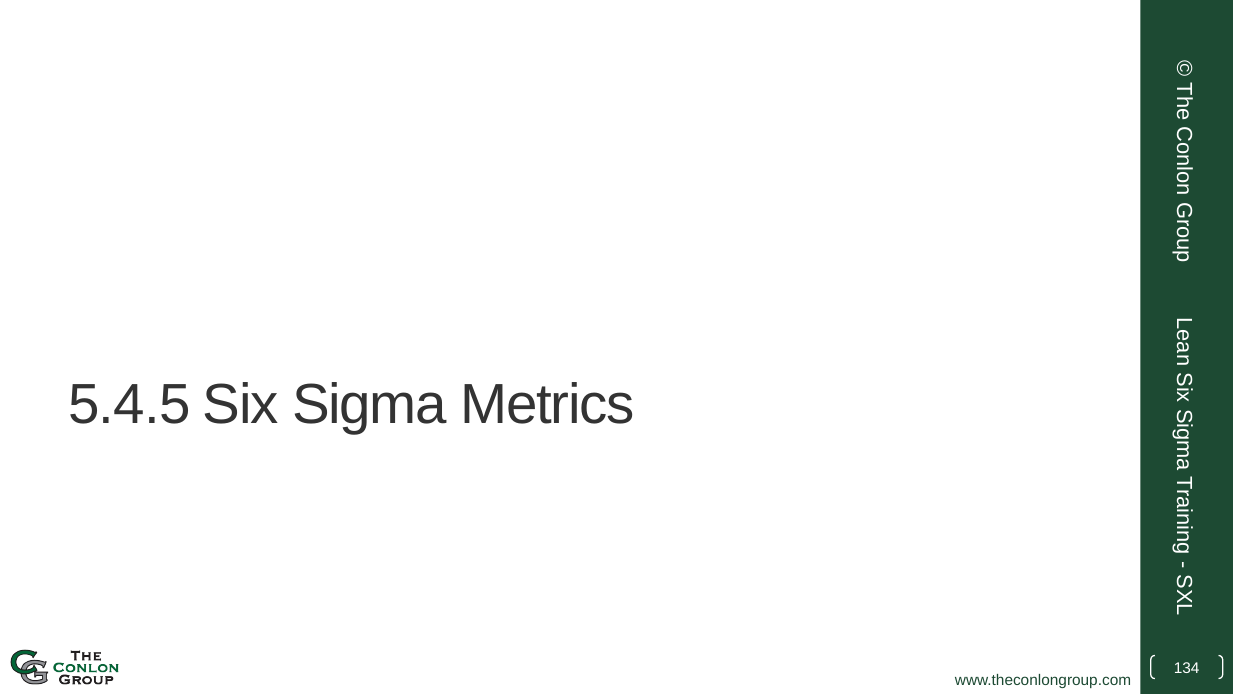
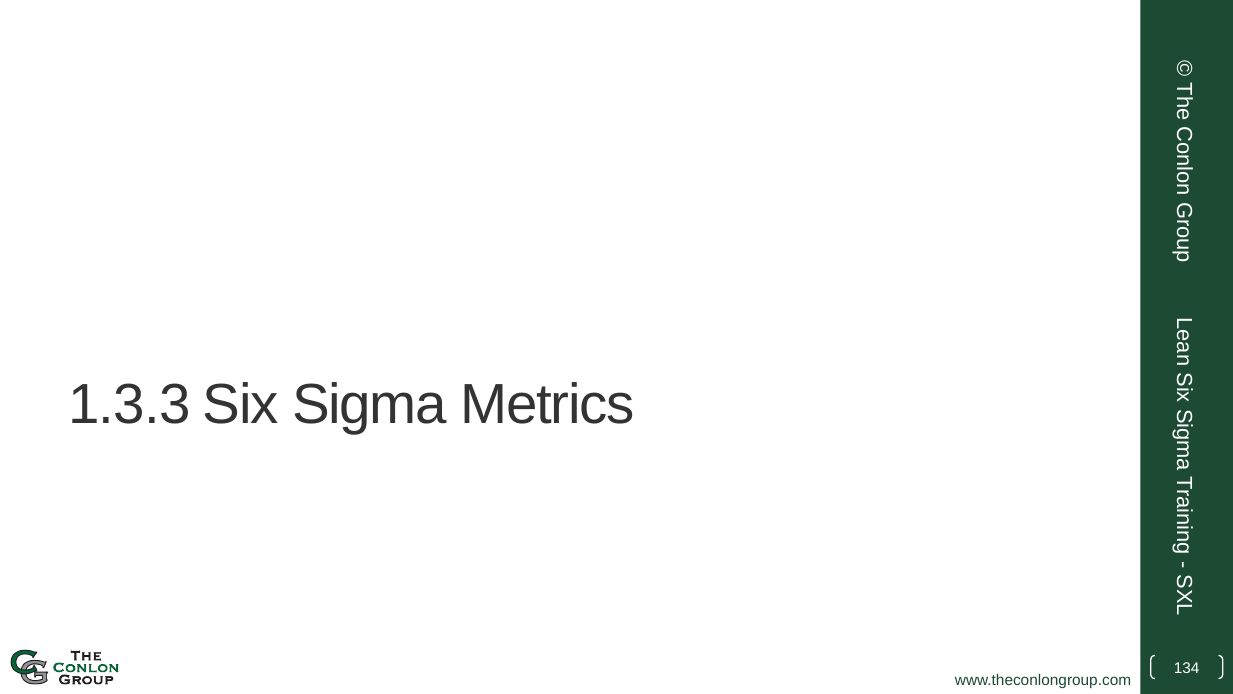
5.4.5: 5.4.5 -> 1.3.3 (130, 405)
